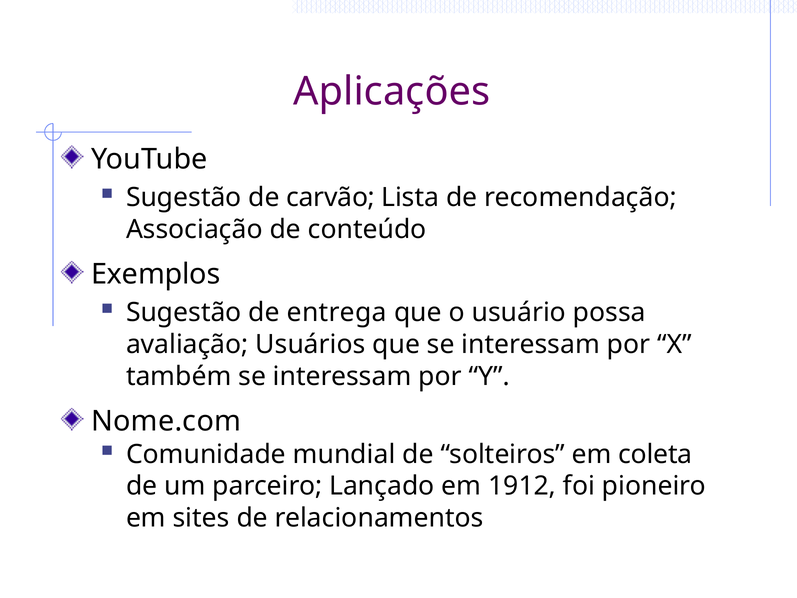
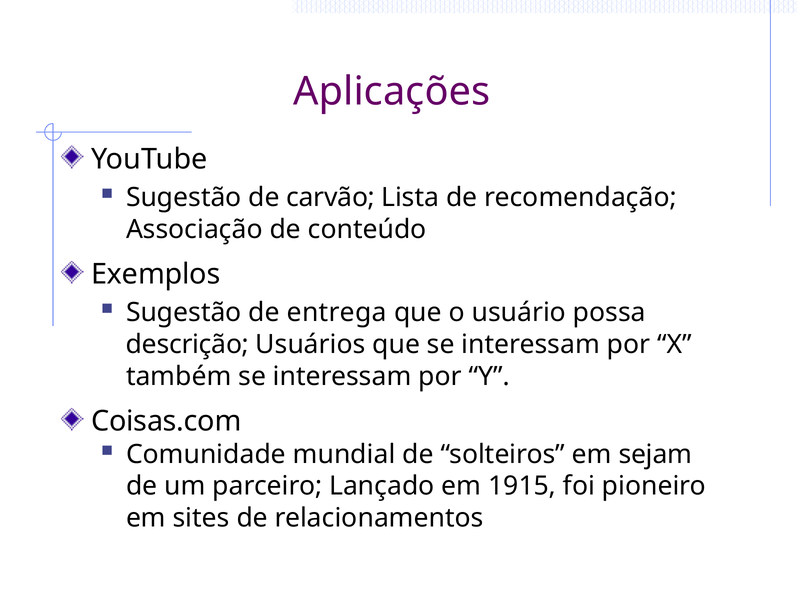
avaliação: avaliação -> descrição (187, 344)
Nome.com: Nome.com -> Coisas.com (166, 421)
coleta: coleta -> sejam (655, 454)
1912: 1912 -> 1915 (522, 486)
